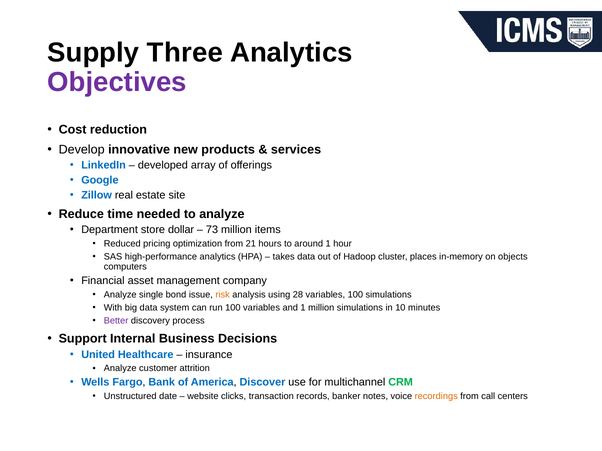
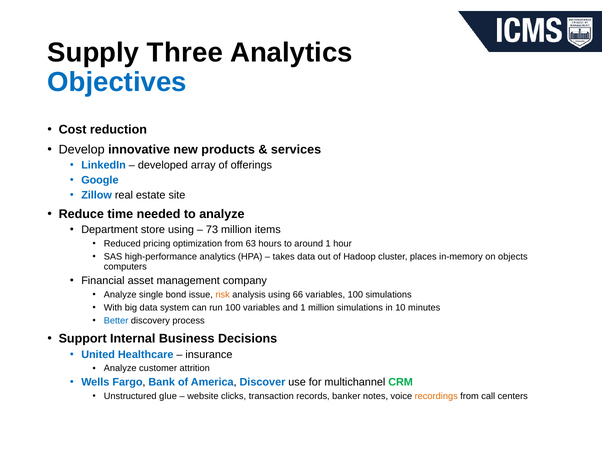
Objectives colour: purple -> blue (117, 82)
store dollar: dollar -> using (181, 230)
21: 21 -> 63 (251, 244)
28: 28 -> 66 (298, 295)
Better colour: purple -> blue (116, 321)
date: date -> glue (168, 397)
